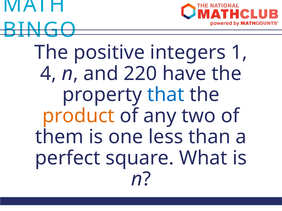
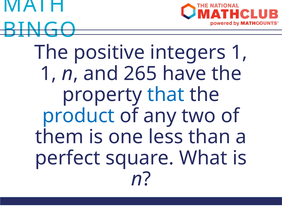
4: 4 -> 1 (48, 74)
220: 220 -> 265 (140, 74)
product colour: orange -> blue (78, 116)
